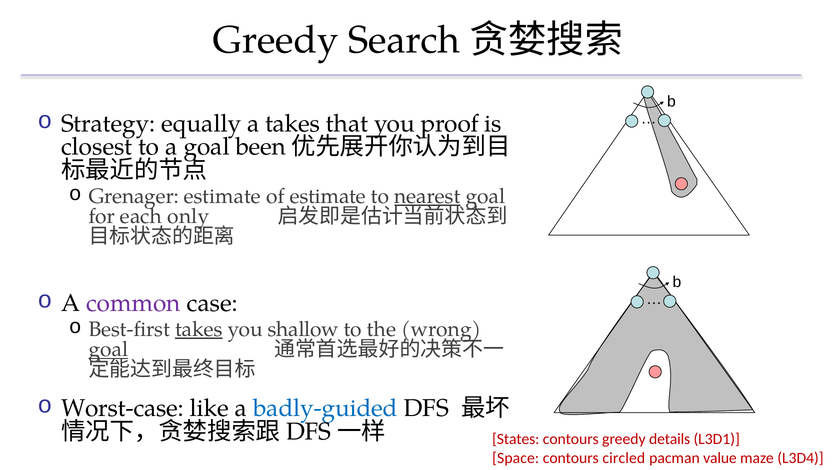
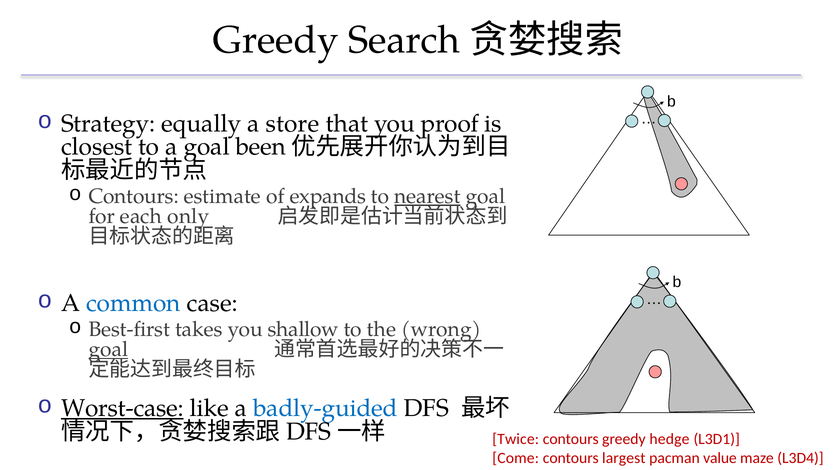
a takes: takes -> store (292, 124)
Grenager: Grenager -> Contours (134, 196)
of estimate: estimate -> expands (328, 196)
common colour: purple -> blue (133, 303)
takes underline: present -> none (199, 330)
Worst-case underline: none -> present (123, 408)
States: States -> Twice (516, 440)
details: details -> hedge (669, 440)
Space: Space -> Come (516, 458)
circled: circled -> largest (624, 458)
